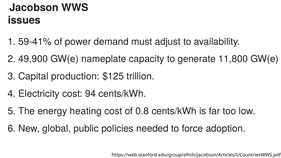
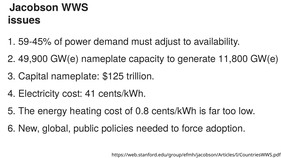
59-41%: 59-41% -> 59-45% (35, 42)
Capital production: production -> nameplate (75, 76)
94: 94 -> 41 (90, 94)
